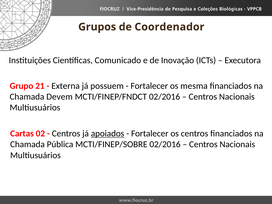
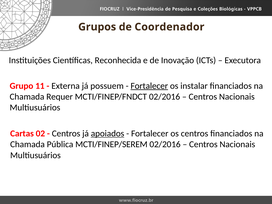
Comunicado: Comunicado -> Reconhecida (118, 60)
21: 21 -> 11 (40, 86)
Fortalecer underline: none -> present (149, 86)
mesma: mesma -> instalar (194, 86)
Devem: Devem -> Requer (60, 97)
MCTI/FINEP/SOBRE: MCTI/FINEP/SOBRE -> MCTI/FINEP/SEREM (111, 144)
